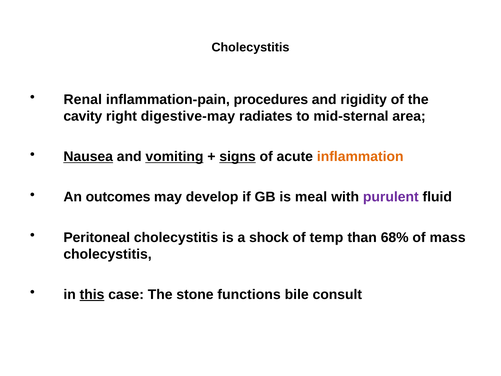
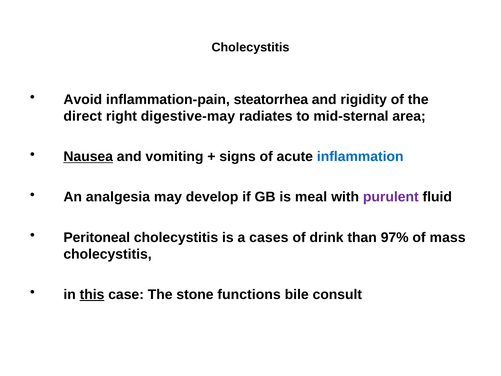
Renal: Renal -> Avoid (83, 100)
procedures: procedures -> steatorrhea (271, 100)
cavity: cavity -> direct (83, 116)
vomiting underline: present -> none (174, 157)
signs underline: present -> none (238, 157)
inflammation colour: orange -> blue (360, 157)
outcomes: outcomes -> analgesia (118, 197)
shock: shock -> cases (269, 237)
temp: temp -> drink (327, 237)
68%: 68% -> 97% (395, 237)
